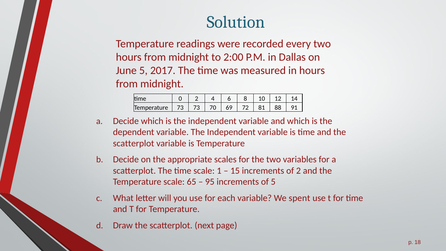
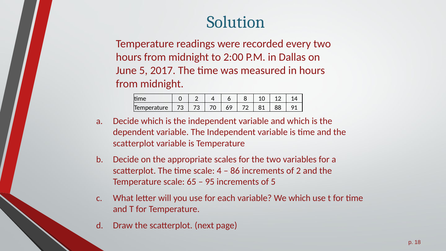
scale 1: 1 -> 4 (219, 171)
15: 15 -> 86 (235, 171)
We spent: spent -> which (300, 198)
